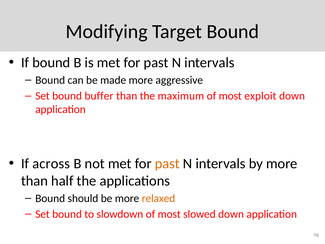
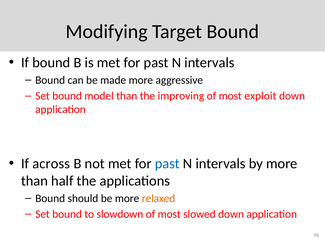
buffer: buffer -> model (99, 96)
maximum: maximum -> improving (181, 96)
past colour: orange -> blue (167, 163)
